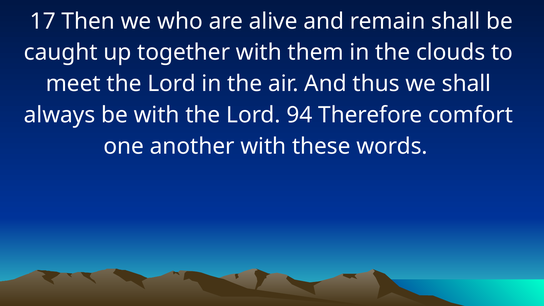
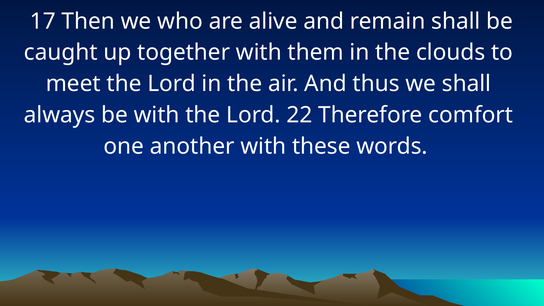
94: 94 -> 22 (299, 115)
